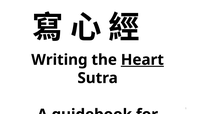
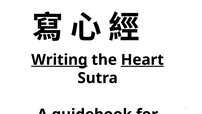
Writing underline: none -> present (59, 60)
